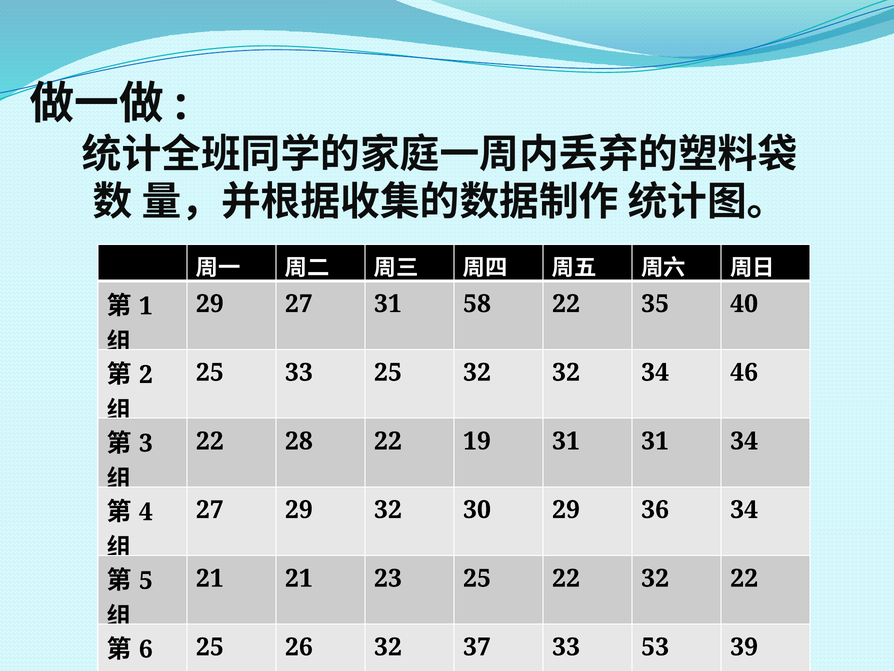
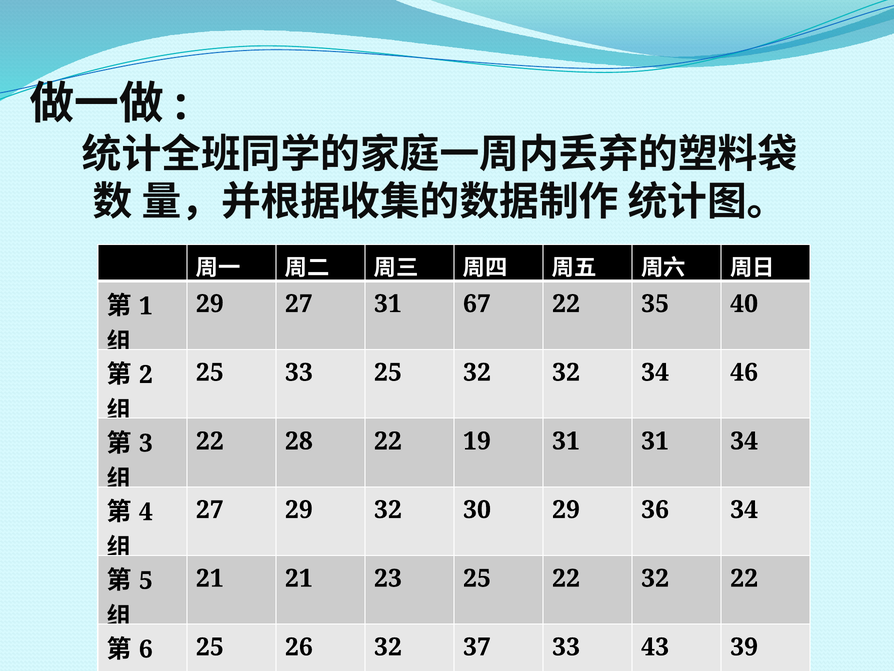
58: 58 -> 67 (477, 304)
53: 53 -> 43 (655, 647)
